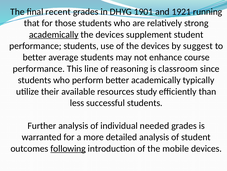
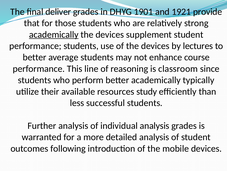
recent: recent -> deliver (58, 12)
running: running -> provide (208, 12)
suggest: suggest -> lectures (198, 46)
individual needed: needed -> analysis (155, 125)
following underline: present -> none (68, 148)
